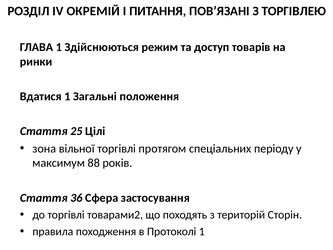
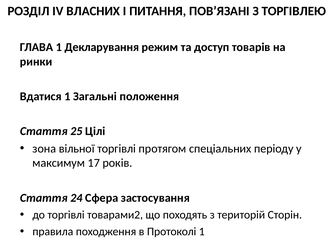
ОКРЕМІЙ: ОКРЕМІЙ -> ВЛАСНИХ (93, 11)
Здійснюються: Здійснюються -> Декларування (102, 47)
88: 88 -> 17 (94, 163)
36: 36 -> 24 (76, 198)
